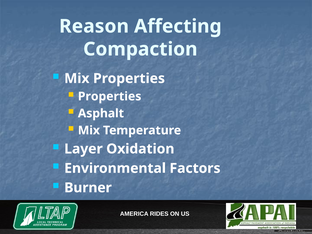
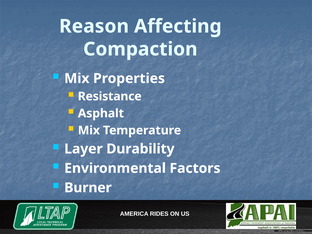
Properties: Properties -> Resistance (110, 96)
Oxidation: Oxidation -> Durability (140, 149)
